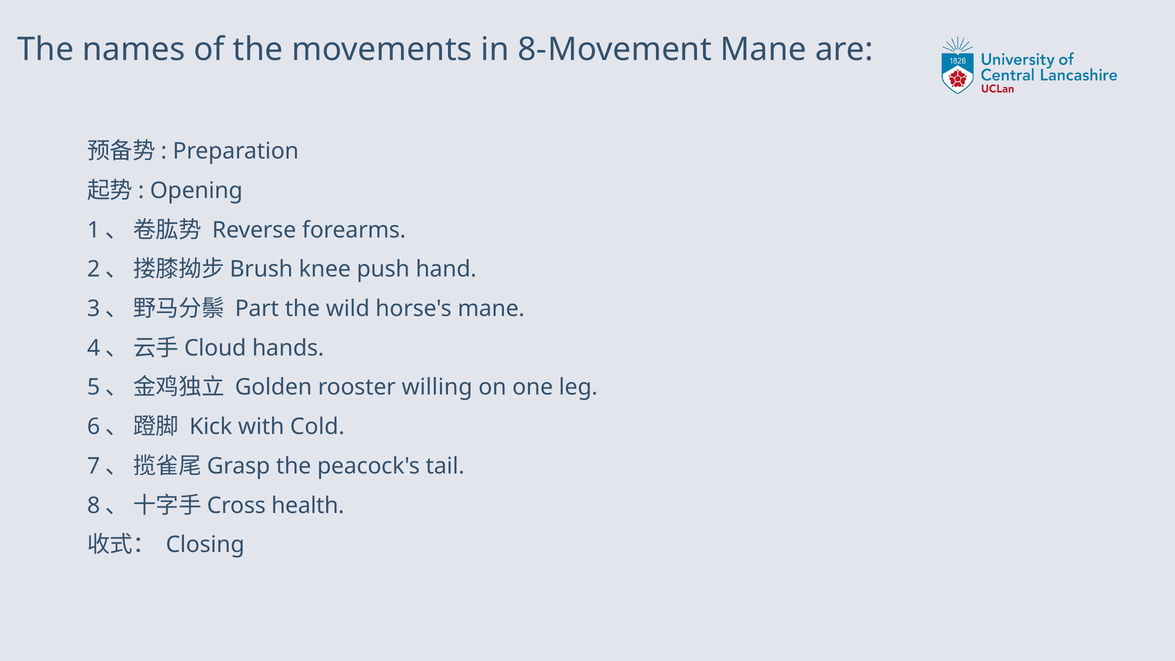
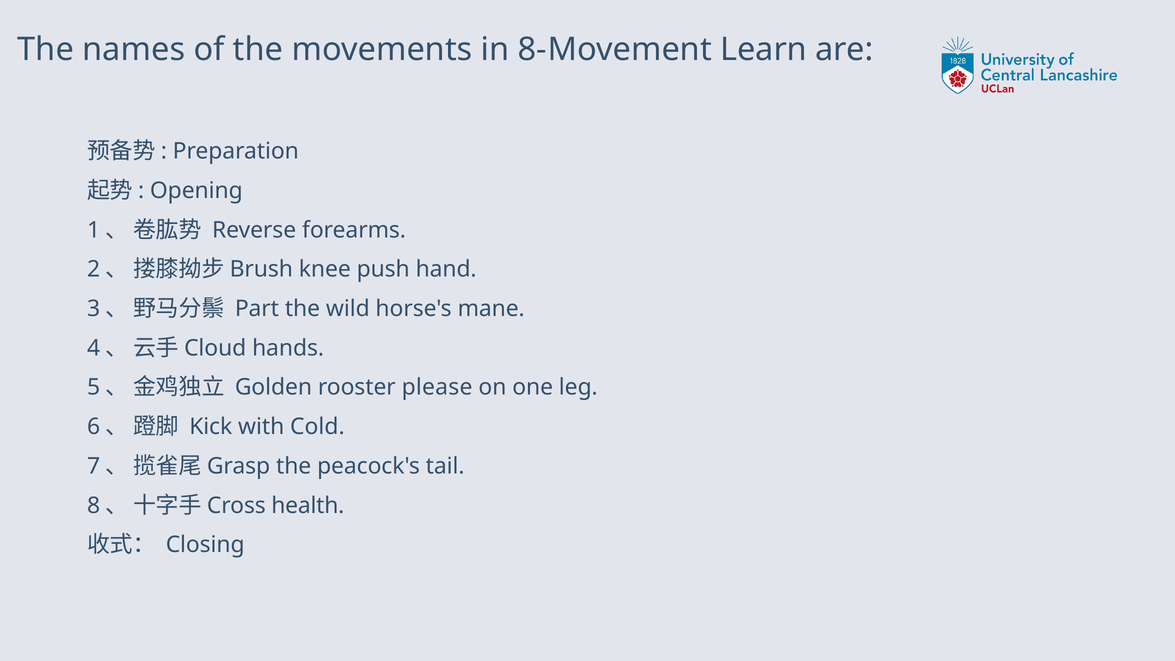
8-Movement Mane: Mane -> Learn (764, 49)
willing: willing -> please (437, 387)
